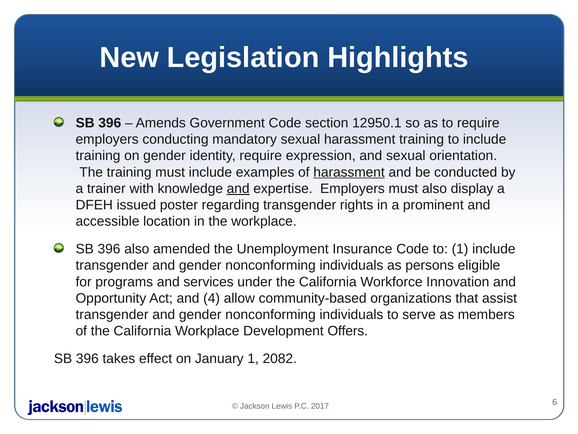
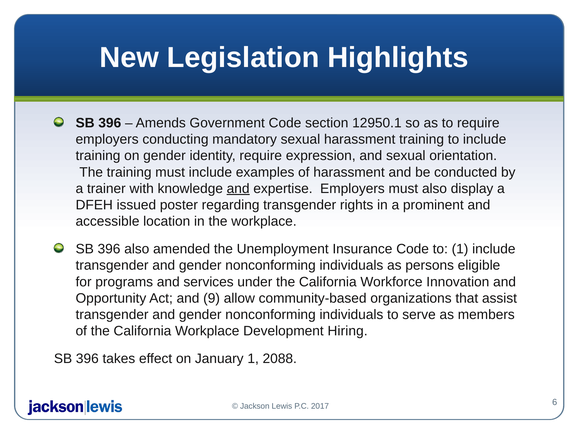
harassment underline: present -> none (349, 172)
4: 4 -> 9 (212, 298)
Offers: Offers -> Hiring (348, 331)
2082: 2082 -> 2088 (280, 358)
